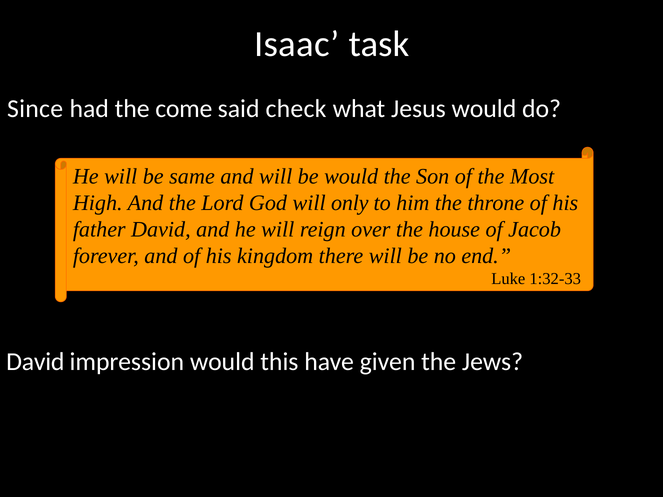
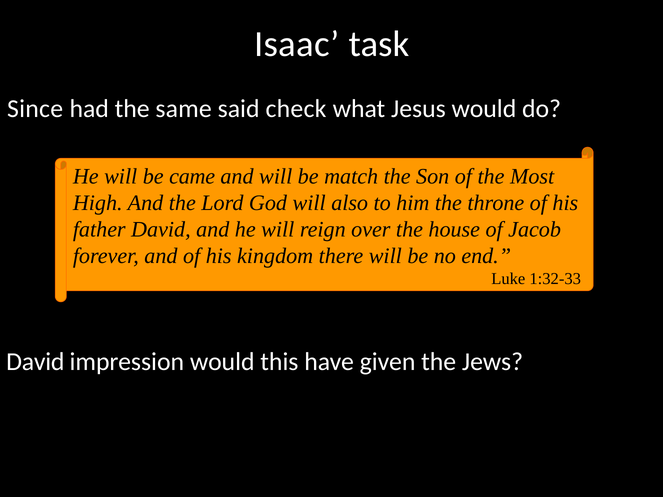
come: come -> same (184, 109)
same: same -> came (192, 176)
be would: would -> match (351, 176)
only: only -> also (350, 203)
